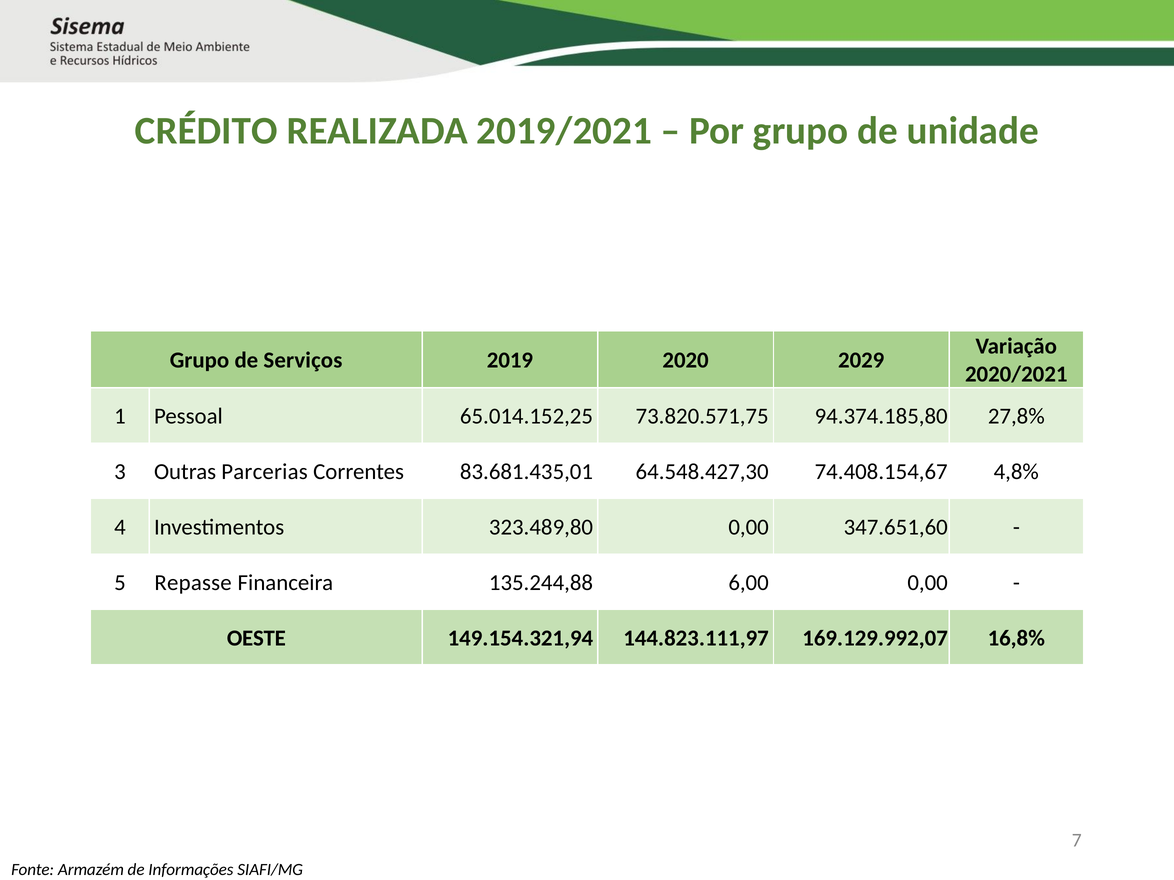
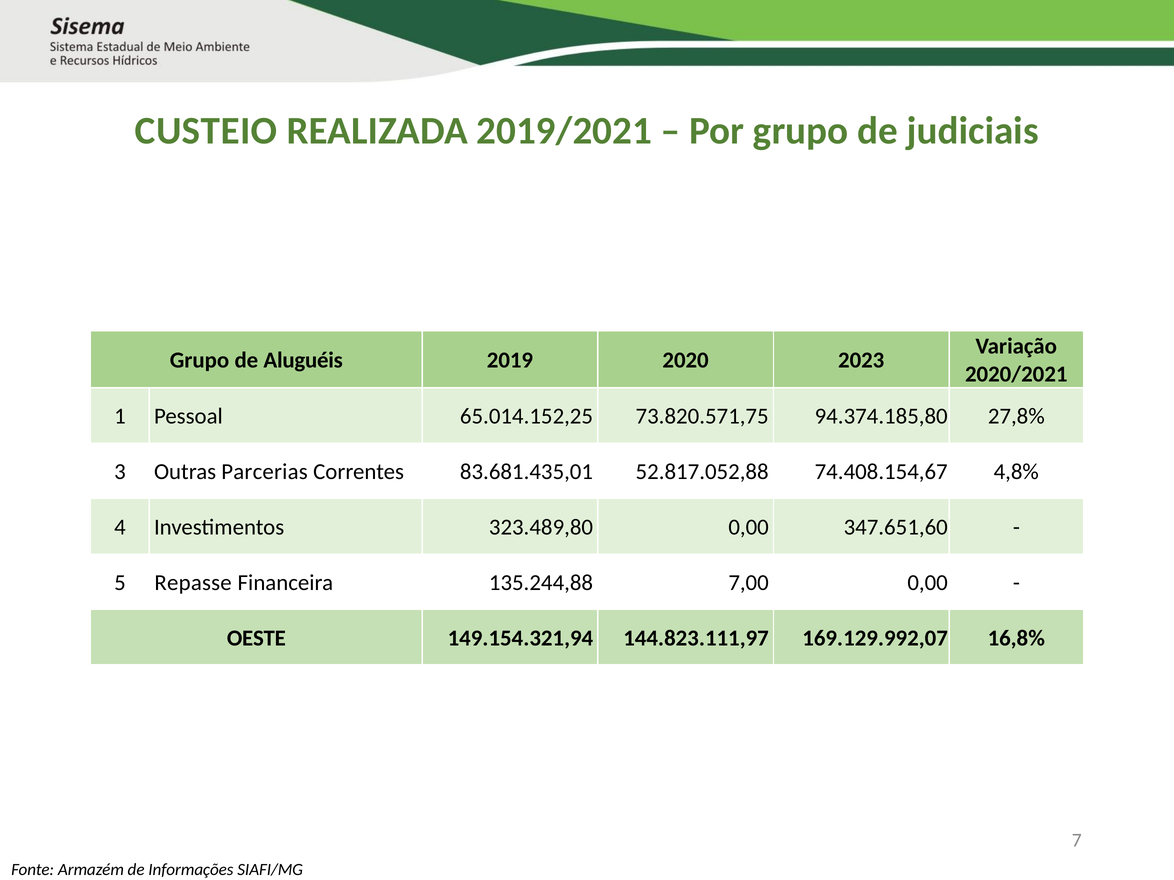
CRÉDITO: CRÉDITO -> CUSTEIO (206, 131)
unidade: unidade -> judiciais (973, 131)
Serviços: Serviços -> Aluguéis (303, 360)
2029: 2029 -> 2023 (861, 360)
64.548.427,30: 64.548.427,30 -> 52.817.052,88 (702, 472)
6,00: 6,00 -> 7,00 (749, 583)
